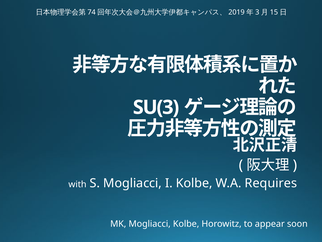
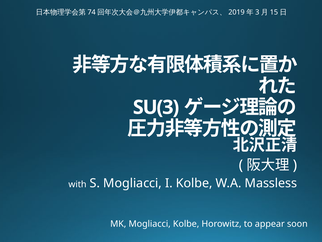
Requires: Requires -> Massless (271, 183)
